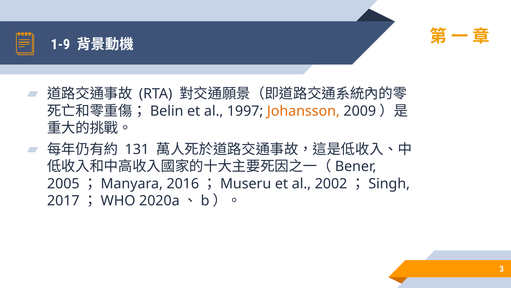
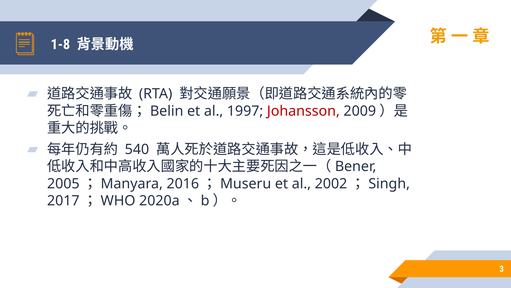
1-9: 1-9 -> 1-8 (60, 44)
Johansson colour: orange -> red (303, 111)
131: 131 -> 540 (137, 149)
